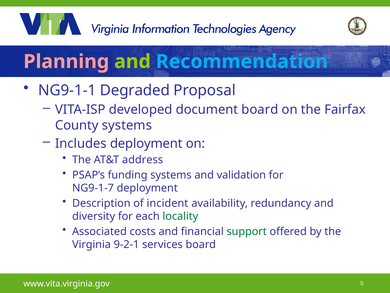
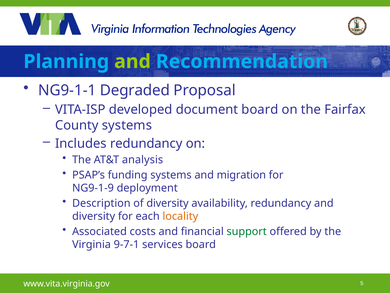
Planning colour: pink -> light blue (66, 61)
Includes deployment: deployment -> redundancy (146, 143)
address: address -> analysis (143, 160)
validation: validation -> migration (241, 175)
NG9-1-7: NG9-1-7 -> NG9-1-9 (93, 188)
of incident: incident -> diversity (168, 203)
locality colour: green -> orange (180, 216)
9-2-1: 9-2-1 -> 9-7-1 (127, 244)
